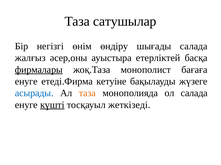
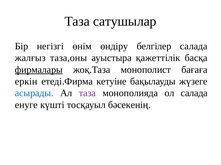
шығады: шығады -> белгілер (154, 46)
әсер,оны: әсер,оны -> таза,оны (69, 58)
етерліктей: етерліктей -> қажеттілік (158, 58)
енуге: енуге -> еркін (26, 82)
таза colour: orange -> purple (87, 94)
күшті underline: present -> none (52, 105)
жеткізеді: жеткізеді -> бәсекенің (129, 105)
